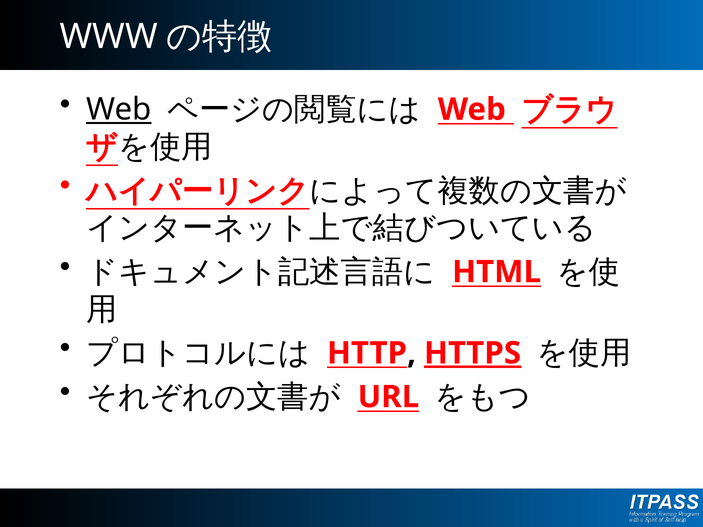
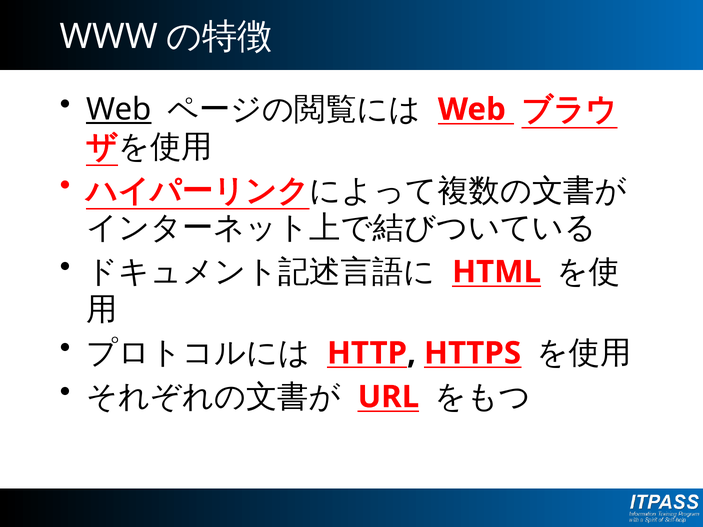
HTTPS underline: present -> none (473, 353)
